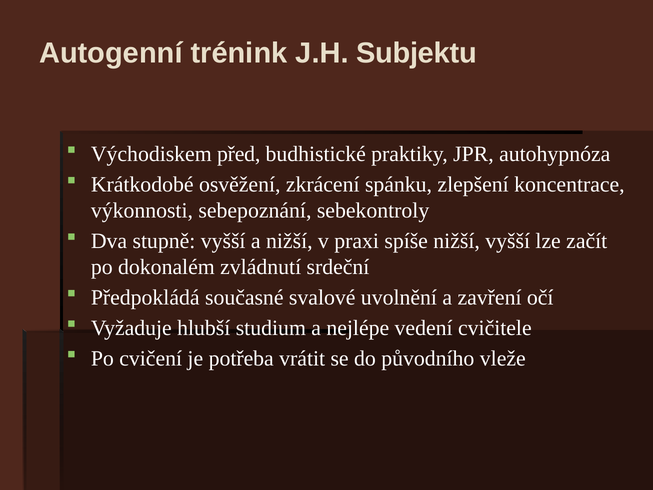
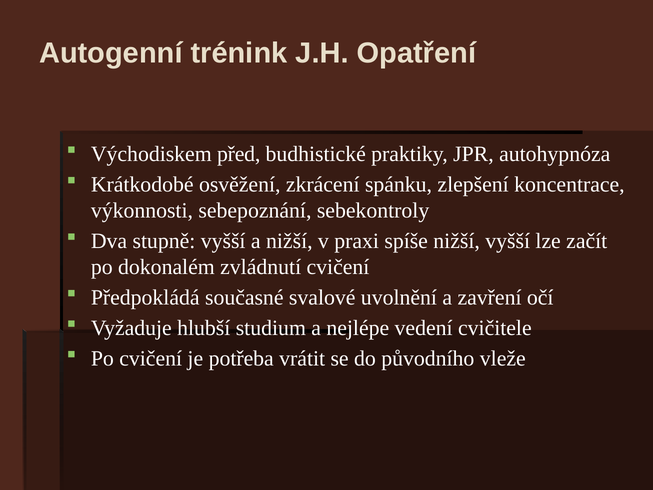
Subjektu: Subjektu -> Opatření (416, 53)
zvládnutí srdeční: srdeční -> cvičení (338, 267)
